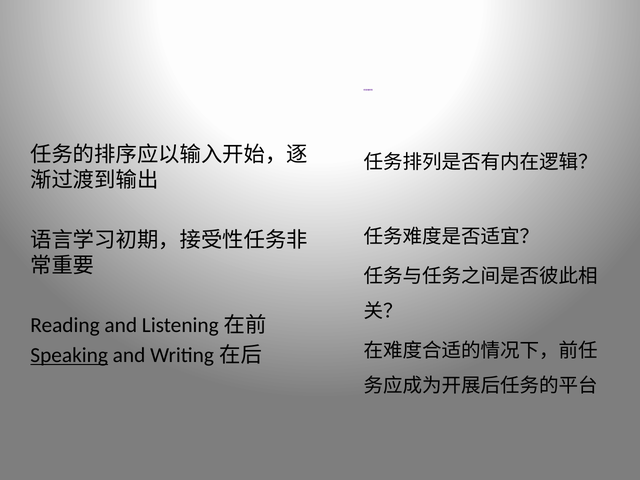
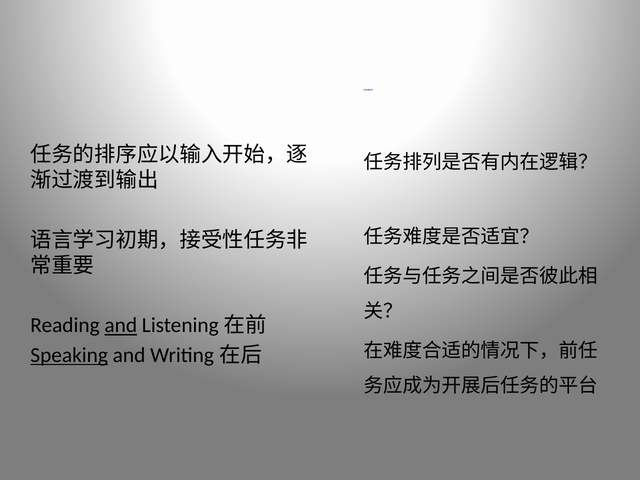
and underline: none -> present (121, 325)
